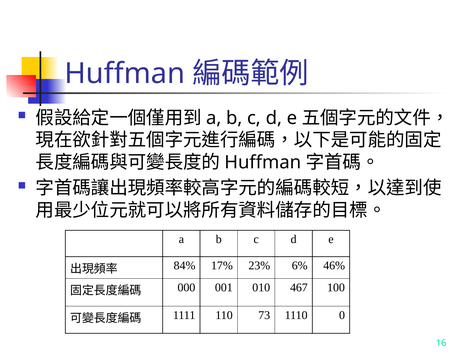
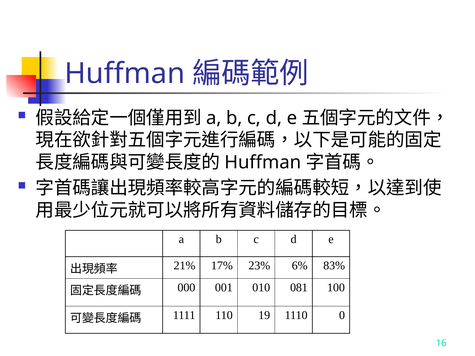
84%: 84% -> 21% (185, 266)
46%: 46% -> 83% (334, 266)
467: 467 -> 081 (299, 288)
73: 73 -> 19 (264, 315)
